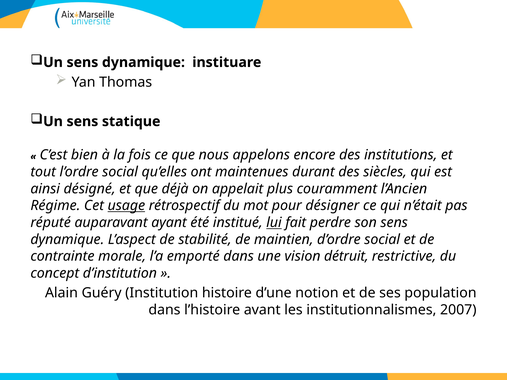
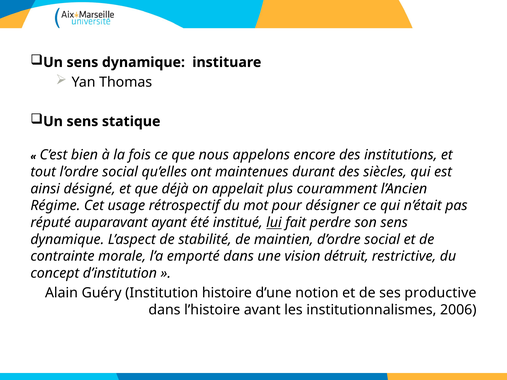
usage underline: present -> none (126, 206)
population: population -> productive (440, 293)
2007: 2007 -> 2006 (458, 310)
